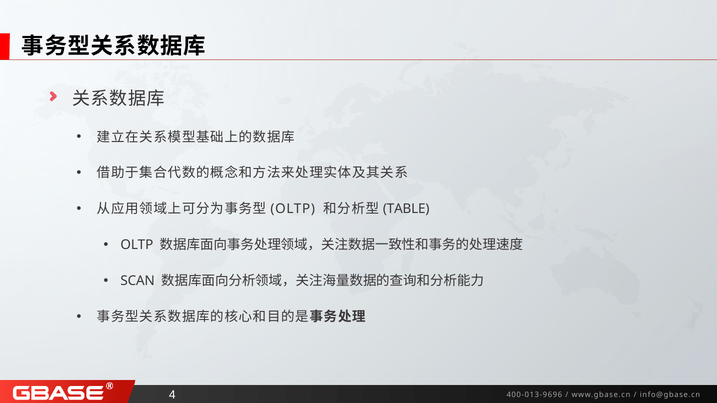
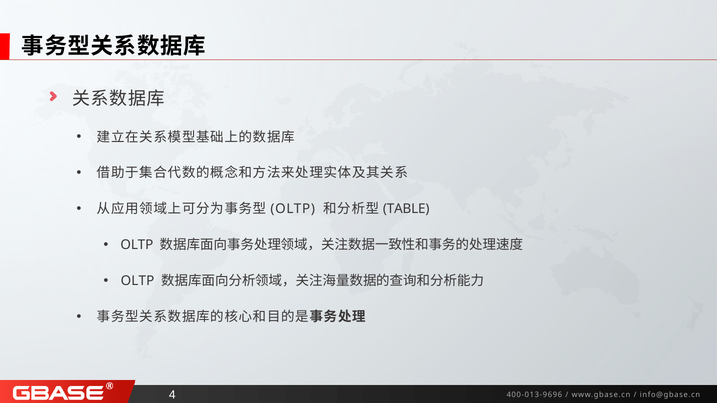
SCAN: SCAN -> OLTP (137, 281)
